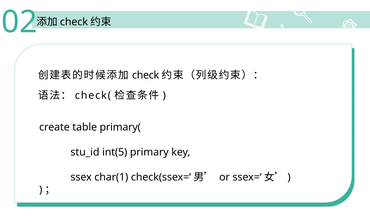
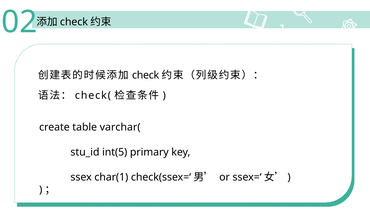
primary(: primary( -> varchar( (120, 127)
